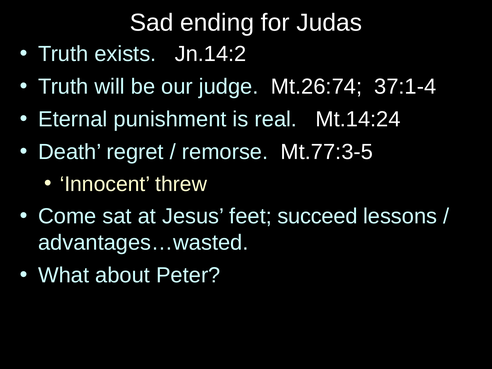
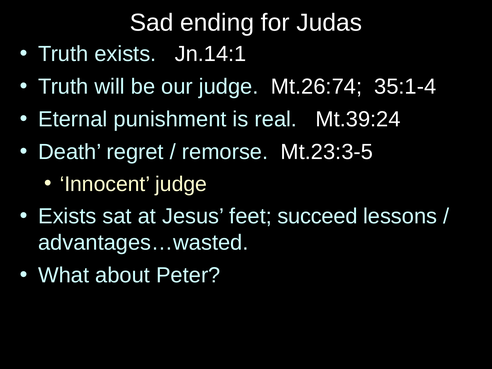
Jn.14:2: Jn.14:2 -> Jn.14:1 (211, 54)
37:1-4: 37:1-4 -> 35:1-4 (405, 87)
Mt.14:24: Mt.14:24 -> Mt.39:24 (358, 119)
Mt.77:3-5: Mt.77:3-5 -> Mt.23:3-5 (327, 152)
Innocent threw: threw -> judge (181, 184)
Come: Come -> Exists (67, 216)
